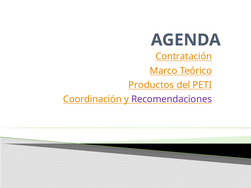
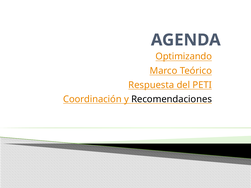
Contratación: Contratación -> Optimizando (184, 57)
Productos: Productos -> Respuesta (151, 85)
Recomendaciones colour: purple -> black (172, 99)
